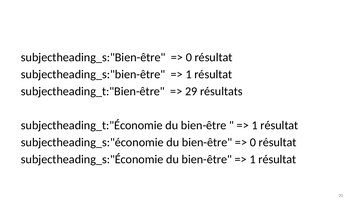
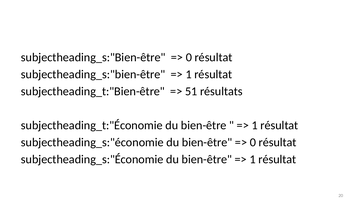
29: 29 -> 51 (191, 91)
